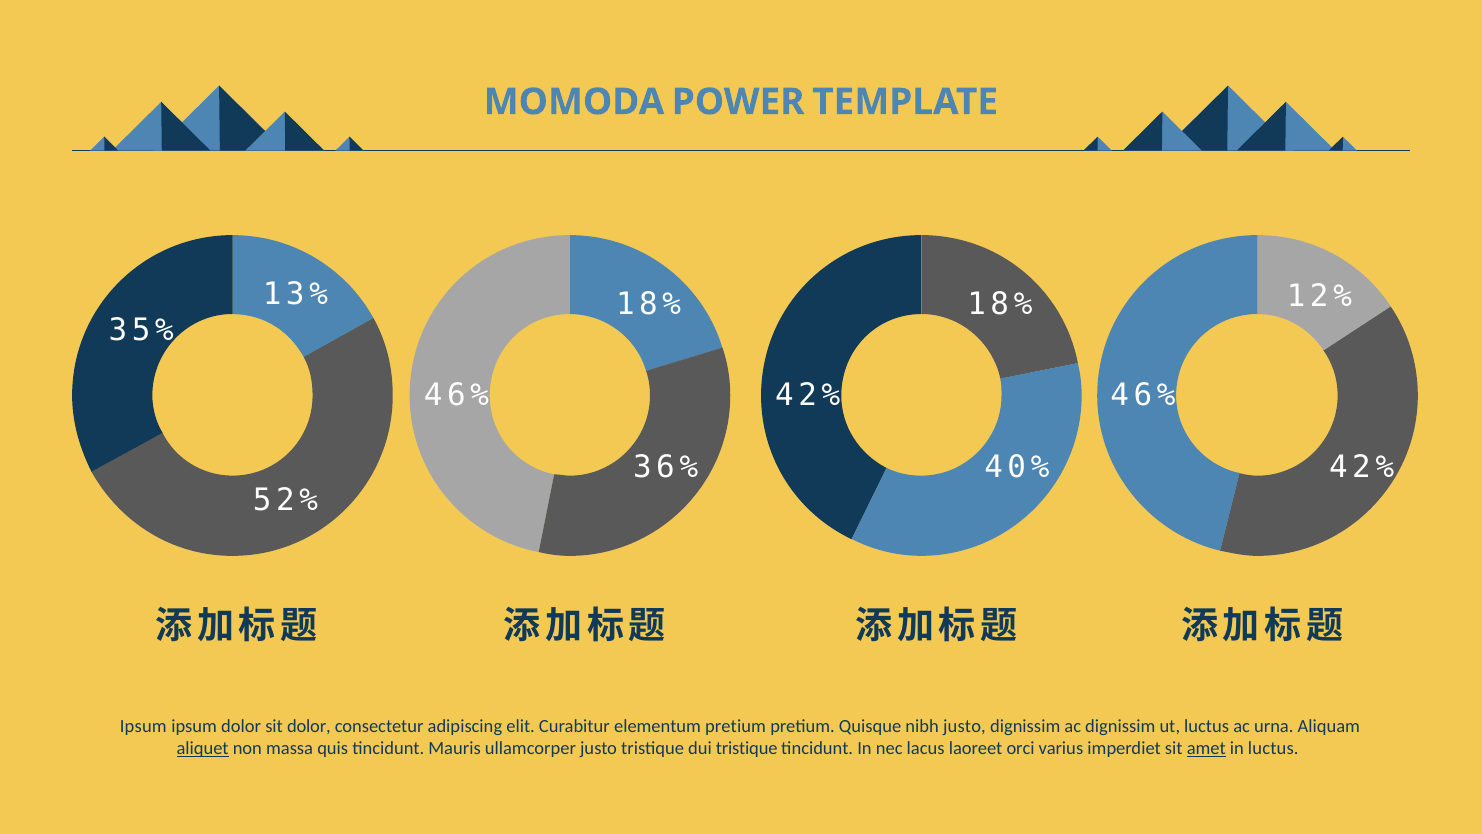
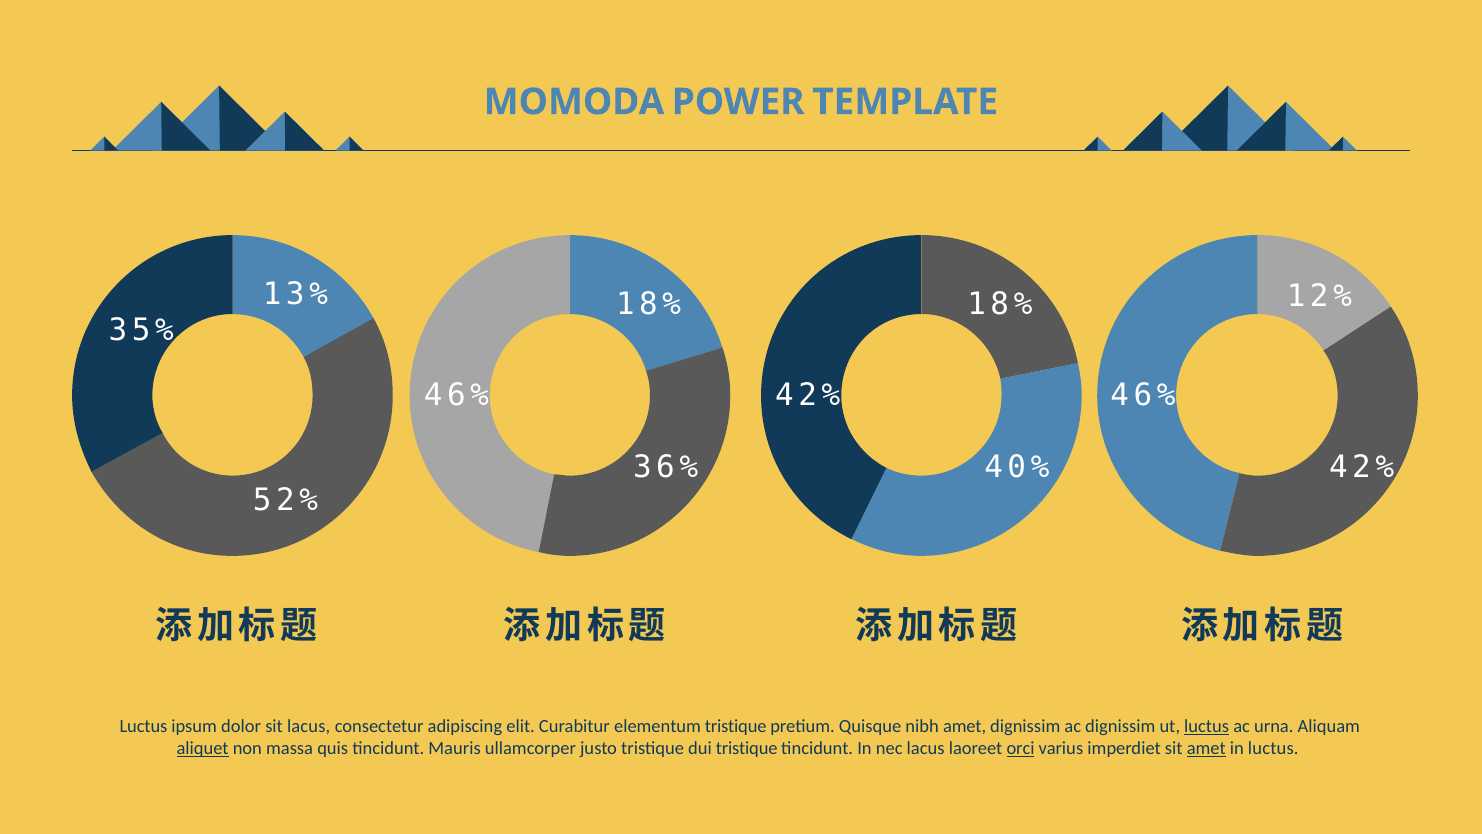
Ipsum: Ipsum -> Luctus (143, 726)
sit dolor: dolor -> lacus (309, 726)
elementum pretium: pretium -> tristique (736, 726)
nibh justo: justo -> amet (965, 726)
luctus underline: none -> present (1207, 726)
orci underline: none -> present (1021, 748)
